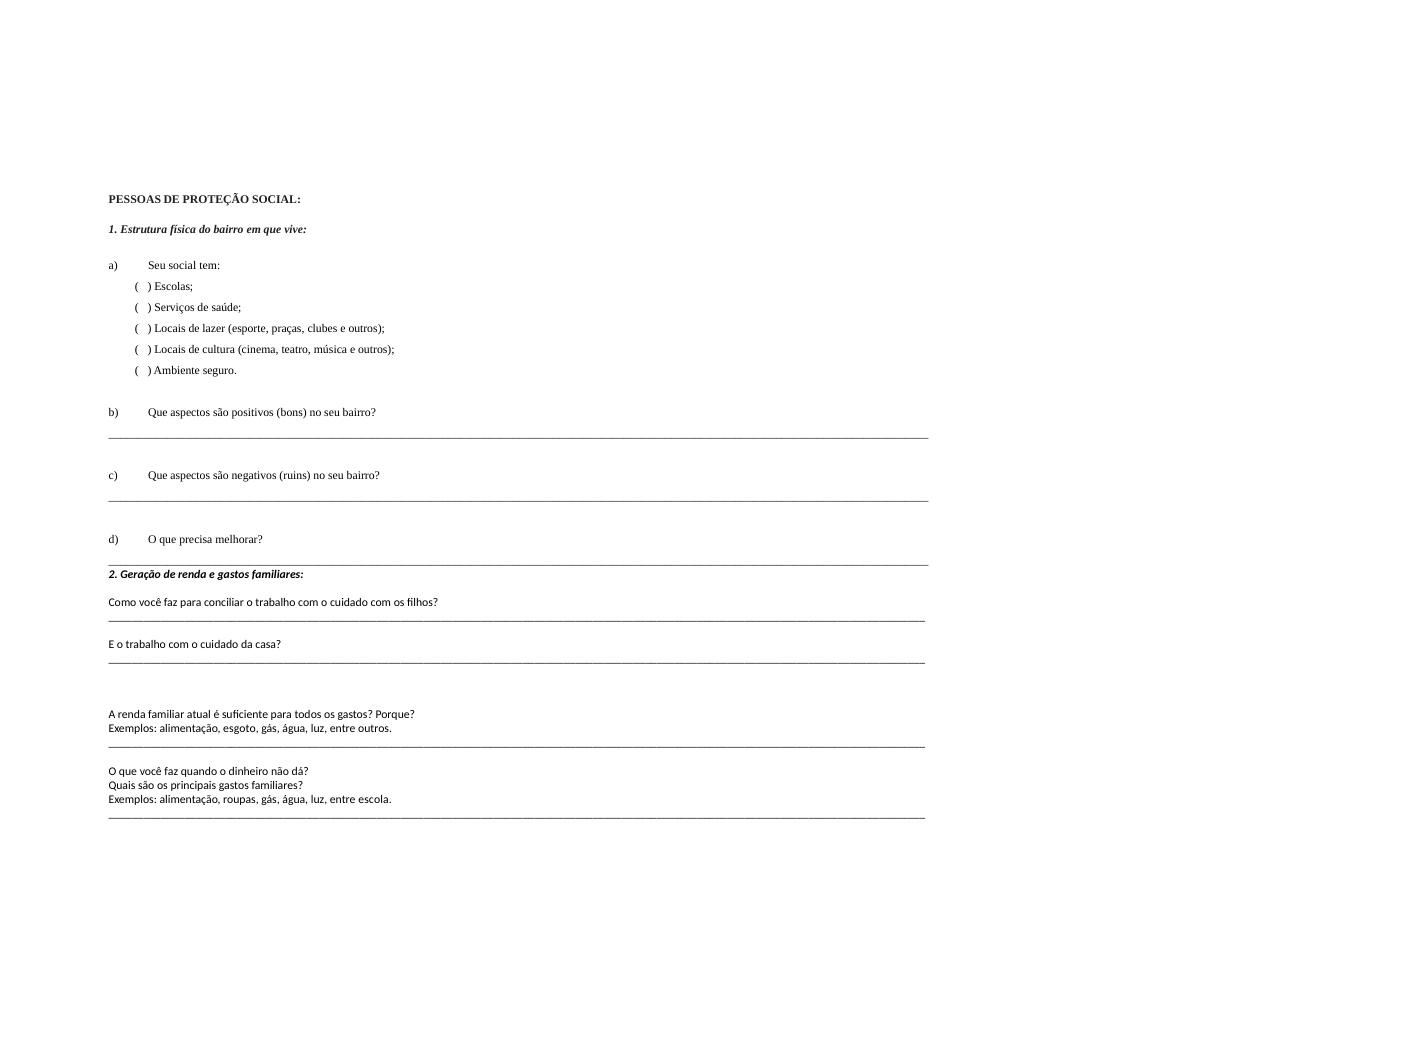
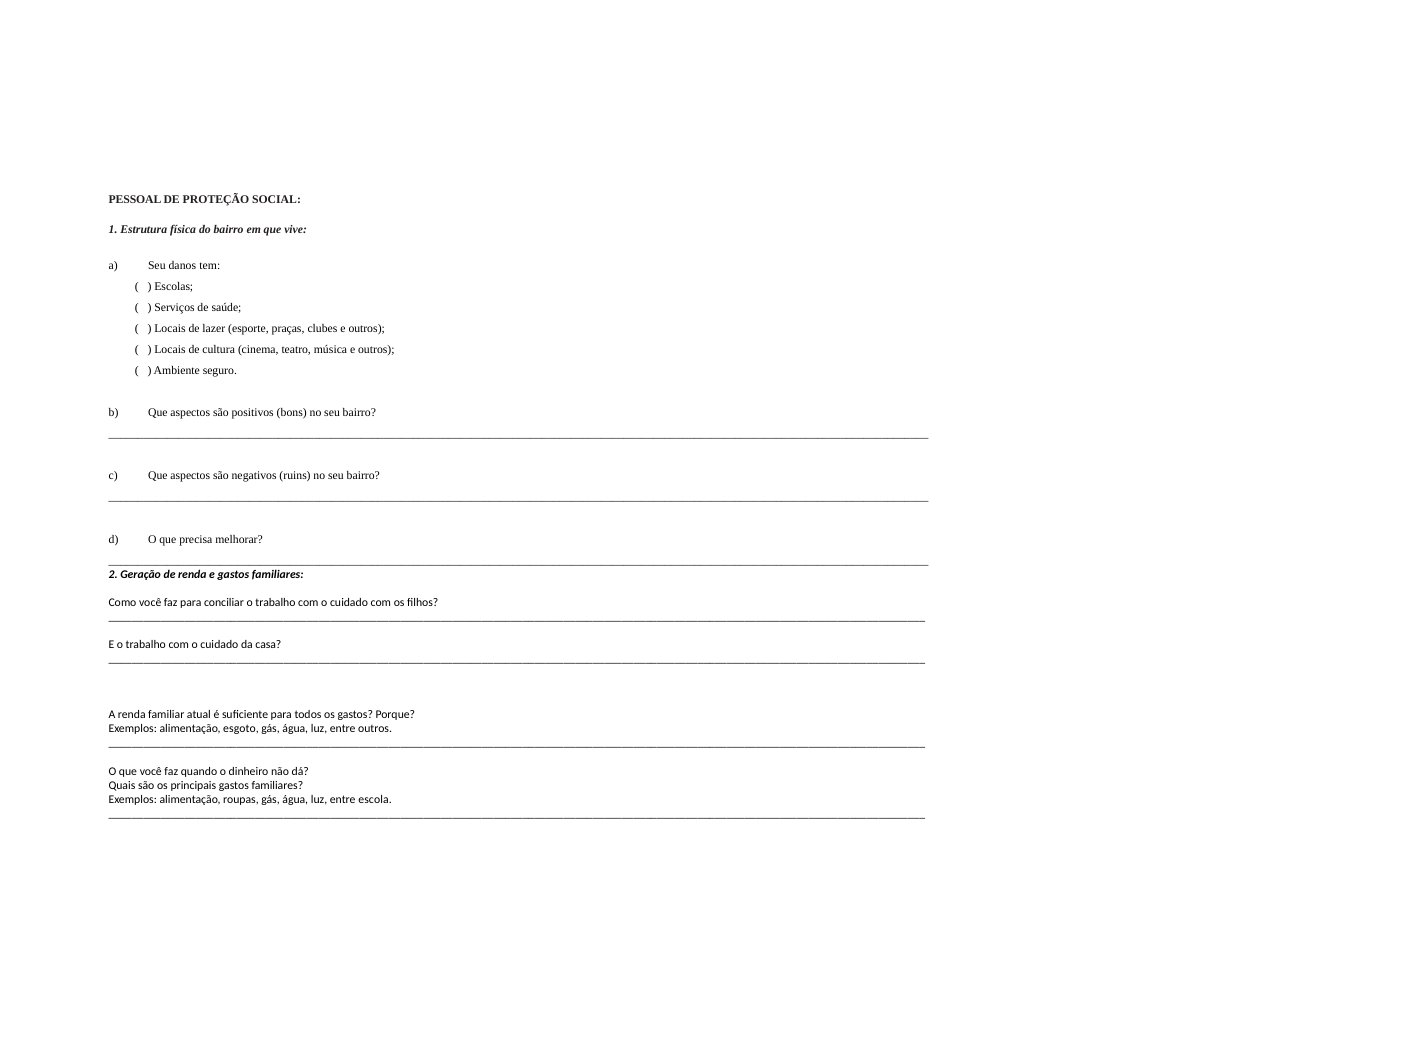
PESSOAS: PESSOAS -> PESSOAL (135, 199)
Seu social: social -> danos (182, 265)
